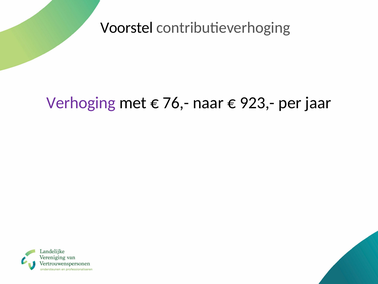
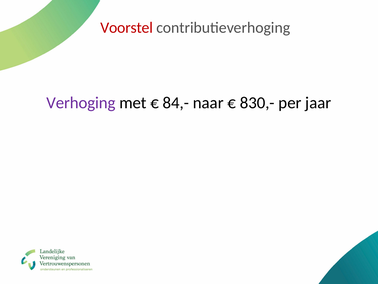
Voorstel colour: black -> red (127, 28)
76,-: 76,- -> 84,- (176, 103)
923,-: 923,- -> 830,- (257, 103)
